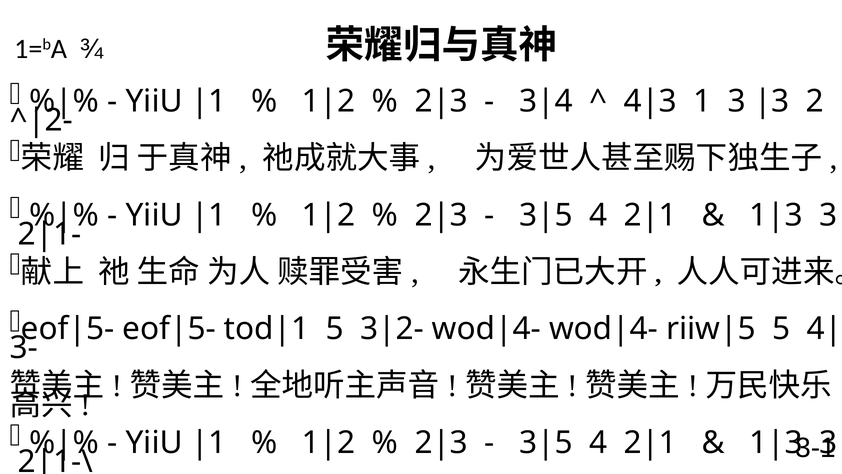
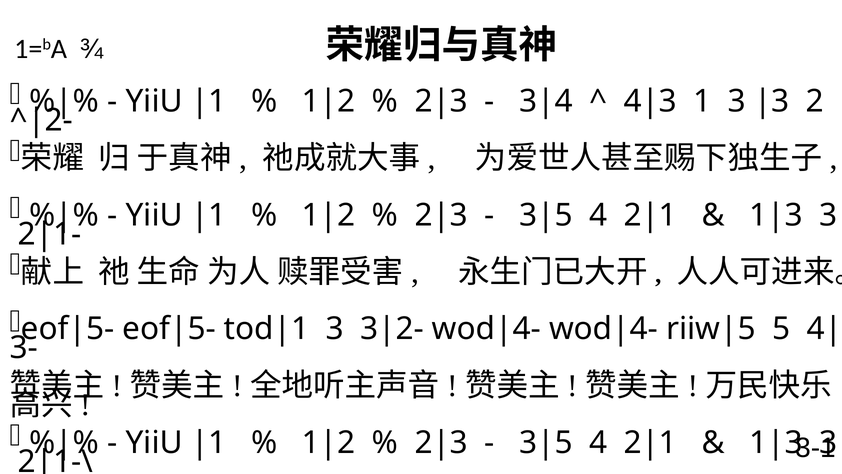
5: 5 -> 3 (335, 329)
